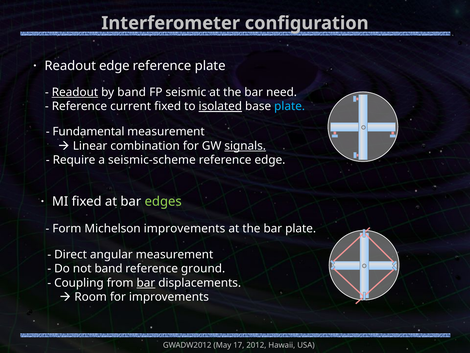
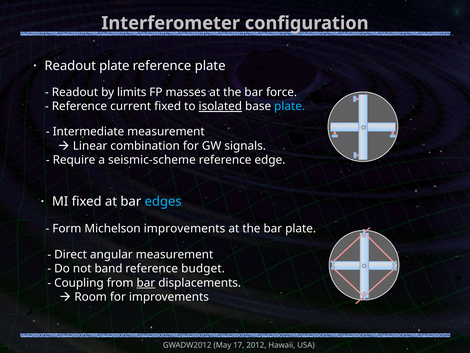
edge: edge -> plate (114, 66)
Readout underline: present -> none (75, 92)
by band: band -> limits (132, 92)
seismic: seismic -> masses (186, 92)
need: need -> force (282, 92)
Fundamental: Fundamental -> Intermediate (88, 132)
signals underline: present -> none (245, 146)
edges colour: light green -> light blue (163, 201)
ground: ground -> budget (203, 268)
